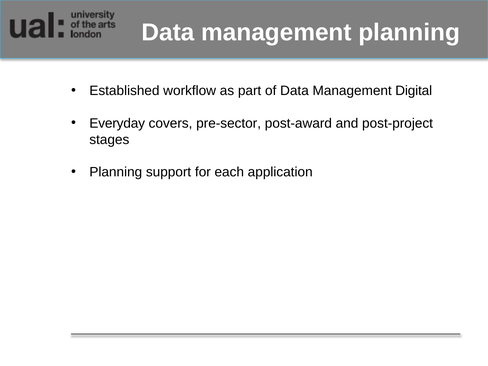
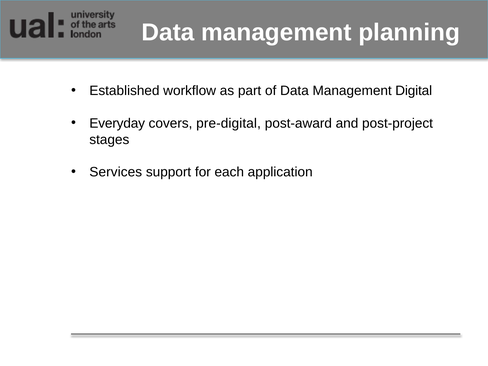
pre-sector: pre-sector -> pre-digital (229, 123)
Planning: Planning -> Services (116, 172)
